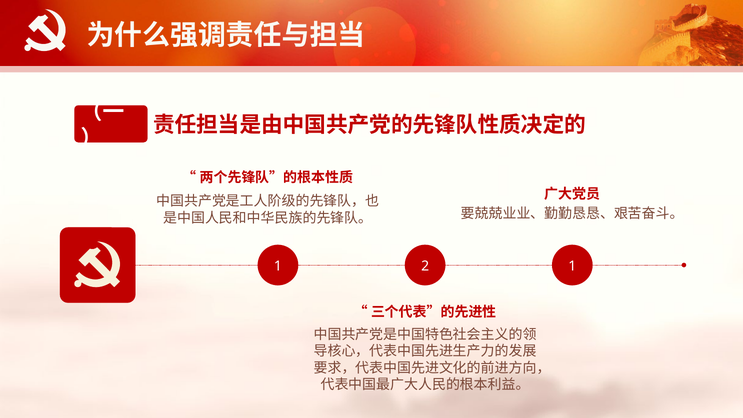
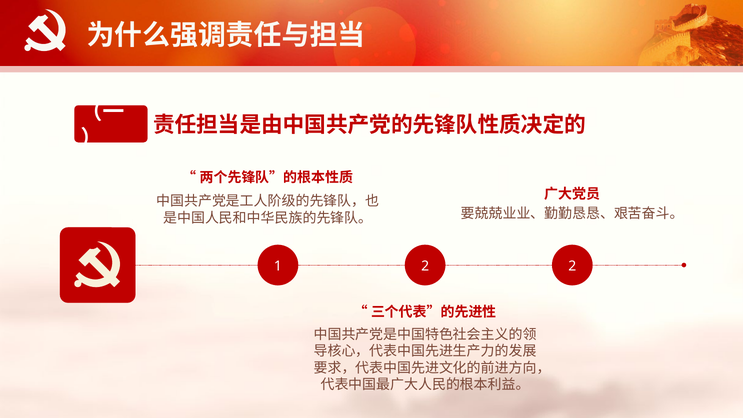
2 1: 1 -> 2 (572, 266)
